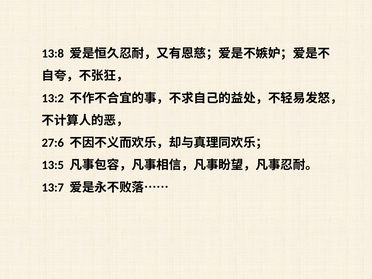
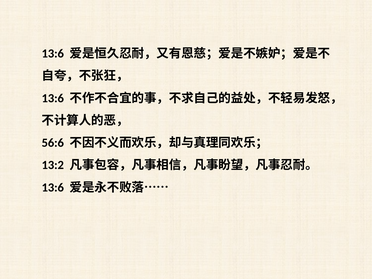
13:8: 13:8 -> 13:6 (53, 54)
13:2: 13:2 -> 13:6 (53, 98)
27:6: 27:6 -> 56:6 (53, 143)
13:5: 13:5 -> 13:2 (53, 165)
13:7: 13:7 -> 13:6 (53, 187)
